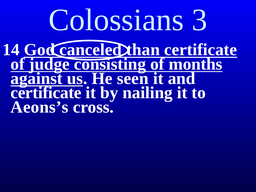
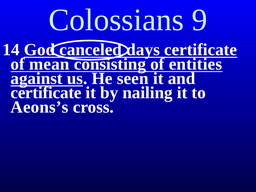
3: 3 -> 9 (199, 20)
than: than -> days (143, 50)
judge: judge -> mean (49, 64)
months: months -> entities (195, 64)
